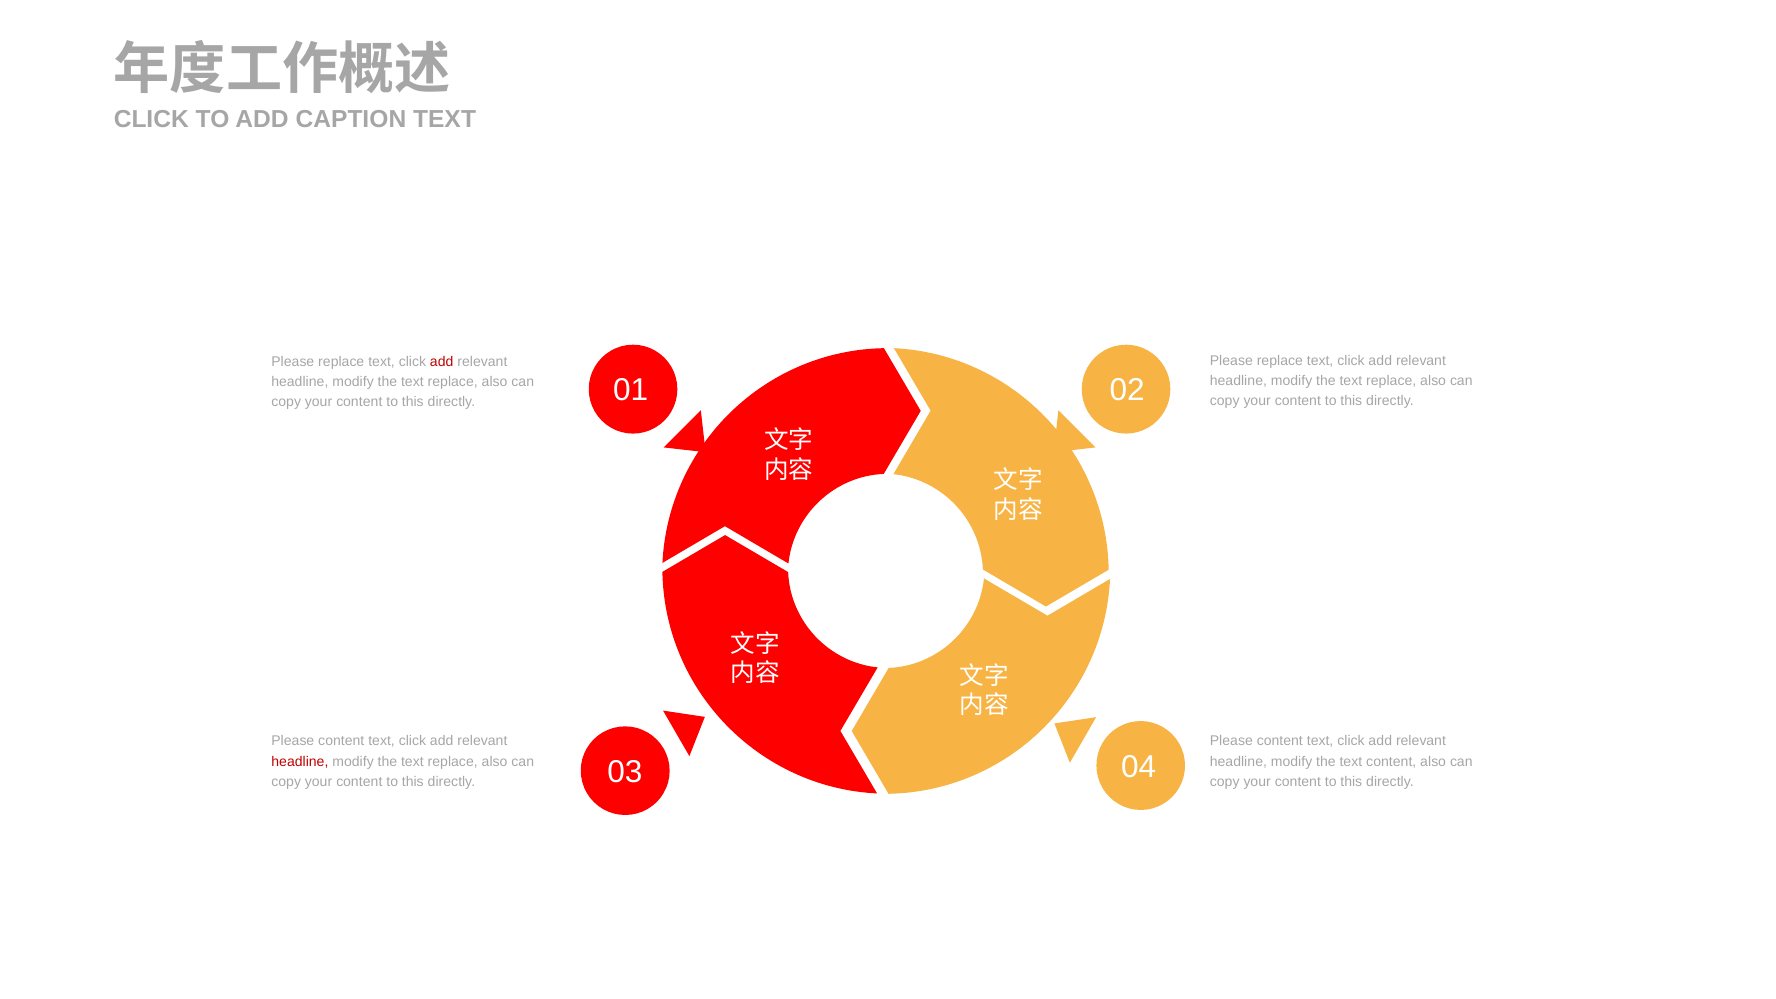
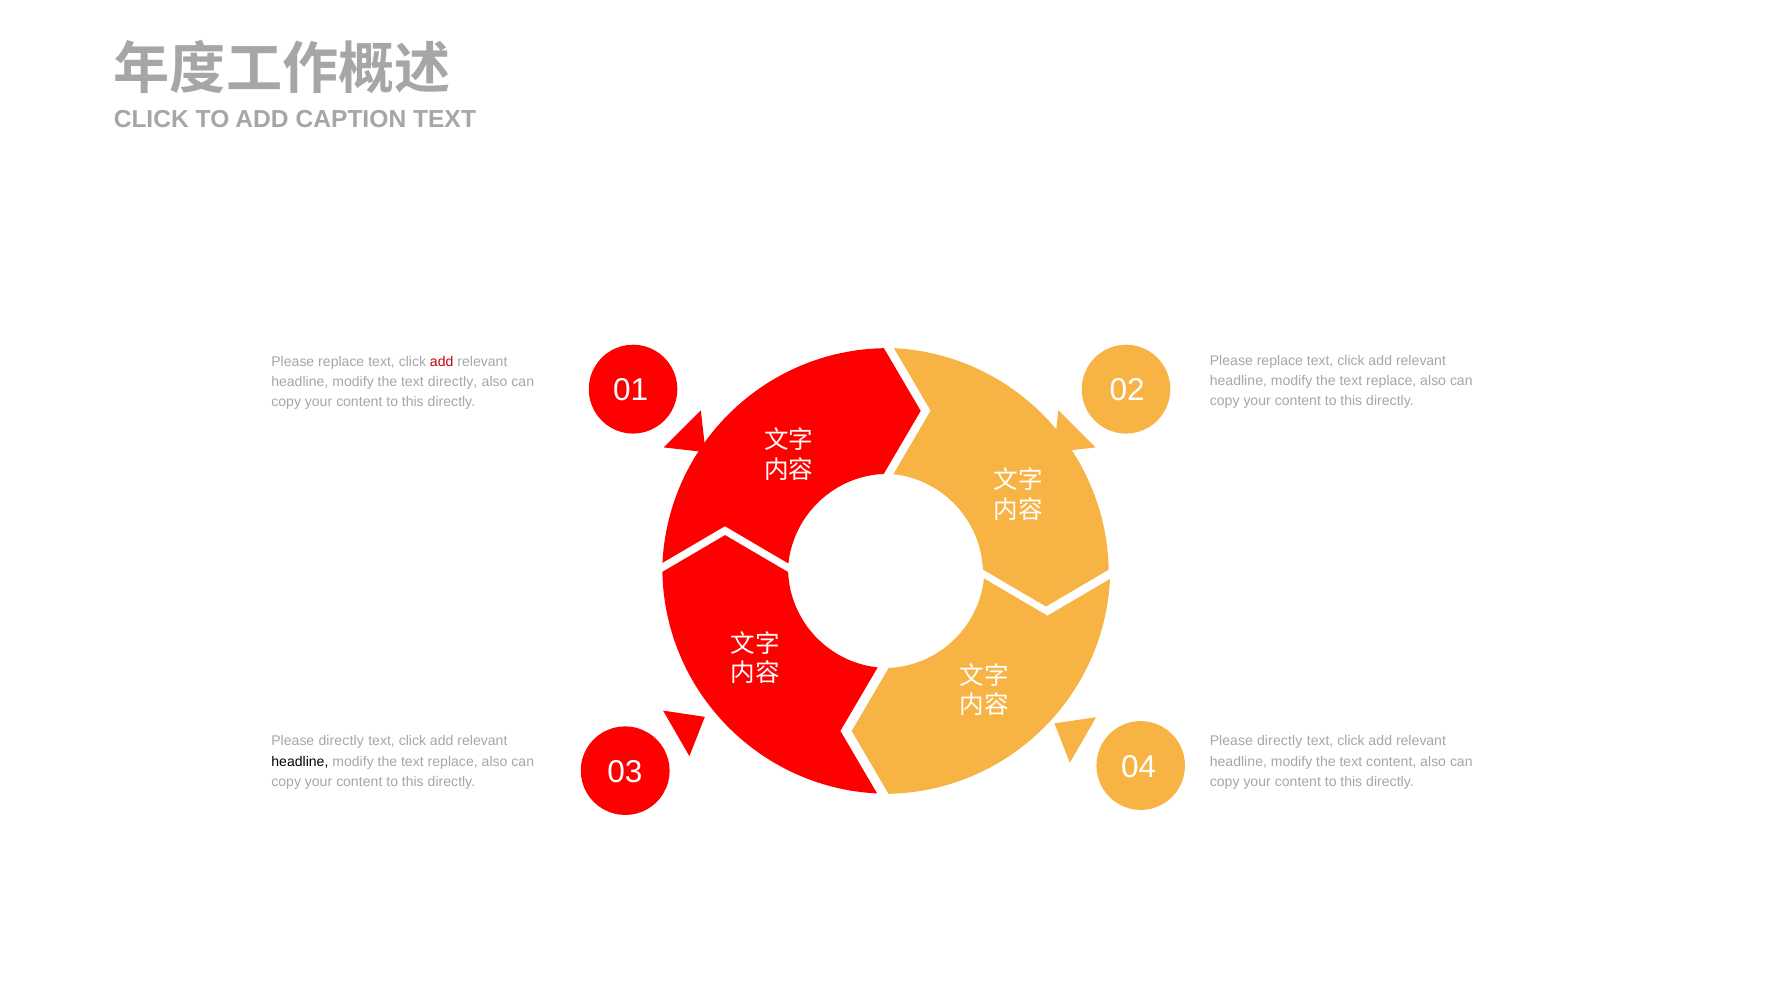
replace: replace -> directly (453, 382)
content: content -> directly (341, 741)
content: content -> directly (1280, 741)
headline colour: red -> black (300, 761)
